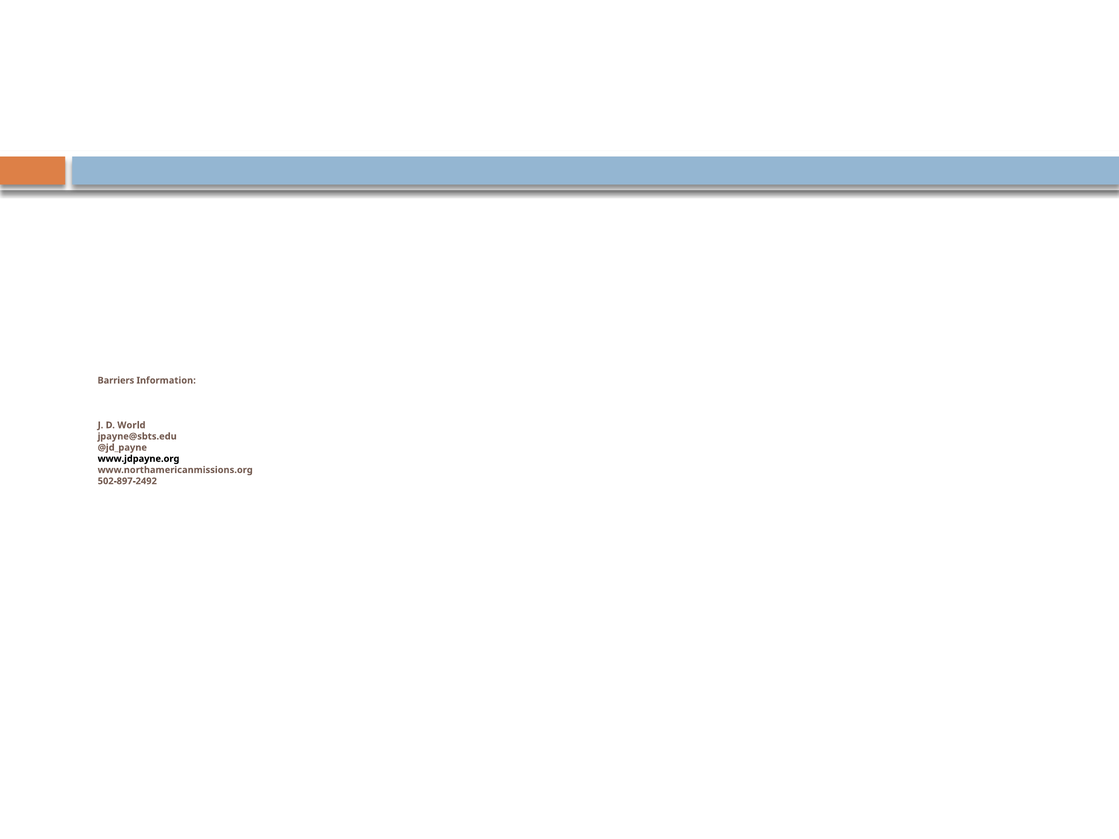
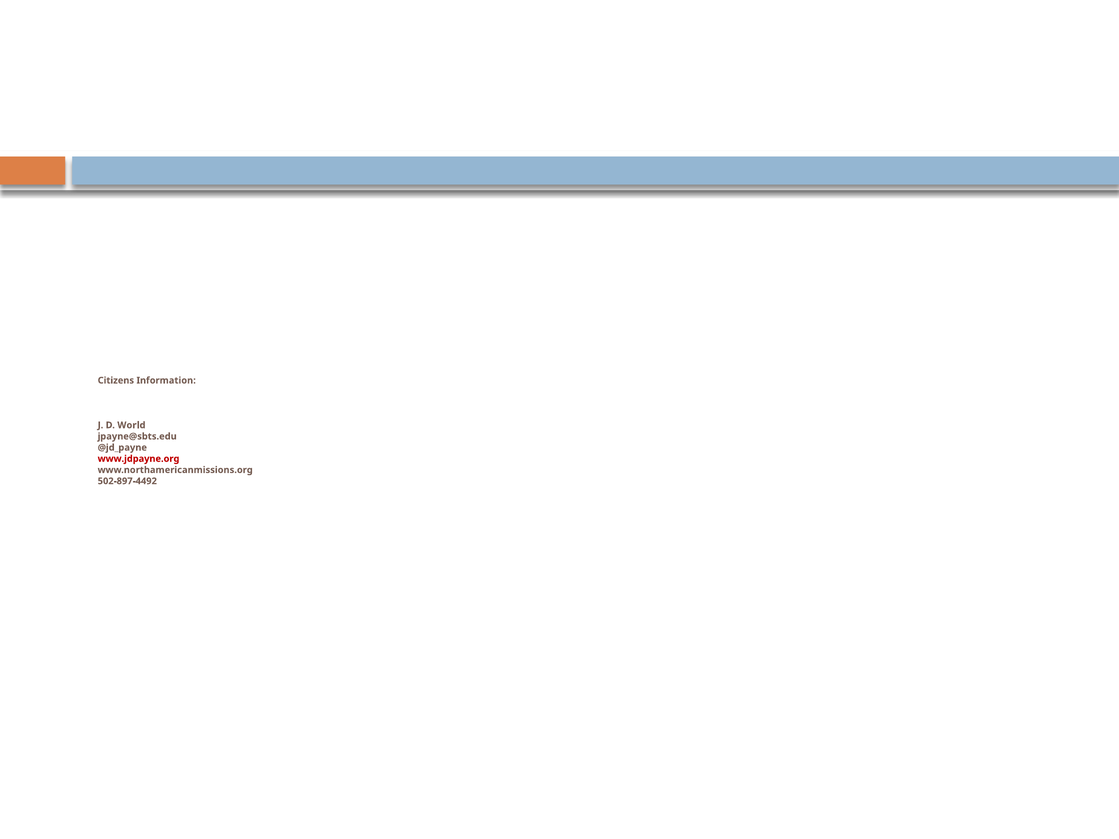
Barriers: Barriers -> Citizens (116, 381)
www.jdpayne.org colour: black -> red (139, 459)
502-897-2492: 502-897-2492 -> 502-897-4492 (127, 481)
